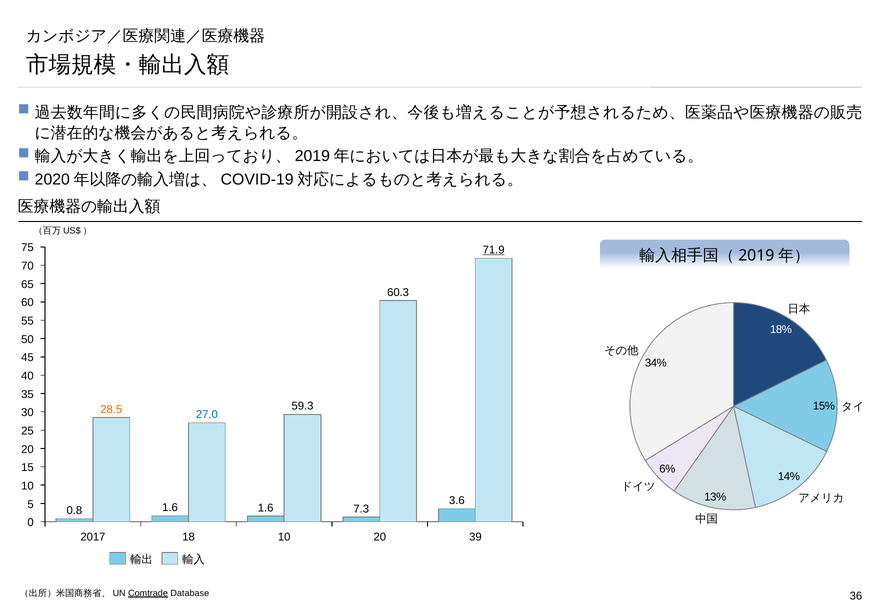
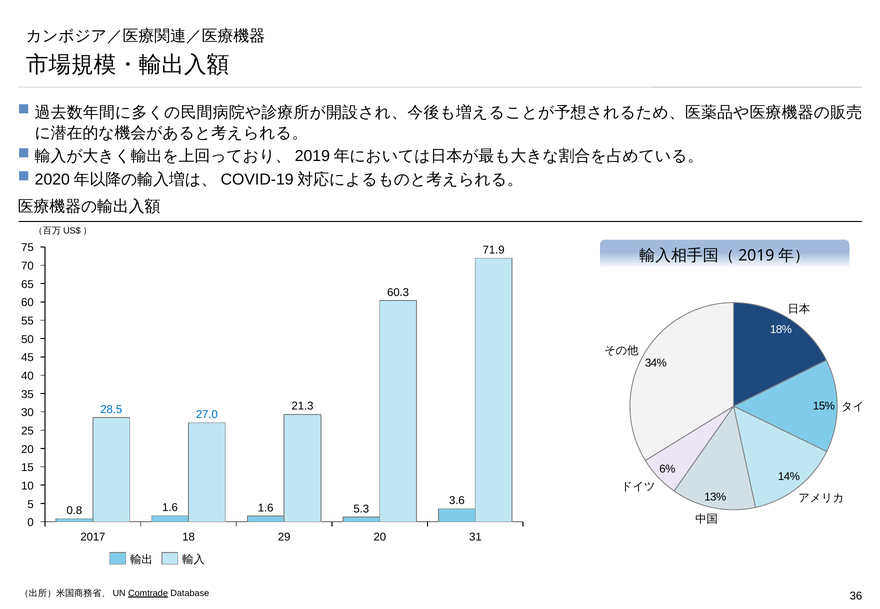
71.9 underline: present -> none (494, 250)
59.3: 59.3 -> 21.3 (302, 406)
28.5 colour: orange -> blue (111, 409)
7.3: 7.3 -> 5.3 (361, 509)
18 10: 10 -> 29 (284, 537)
39: 39 -> 31 (475, 537)
